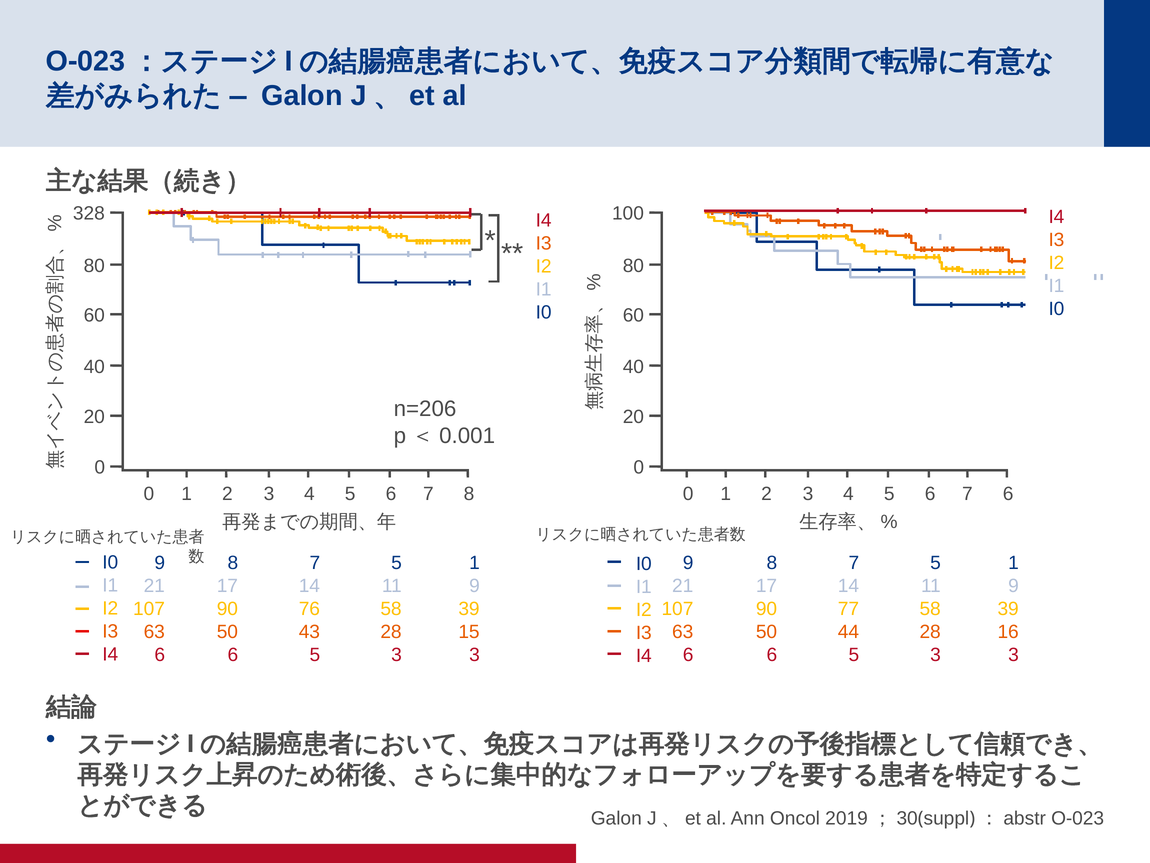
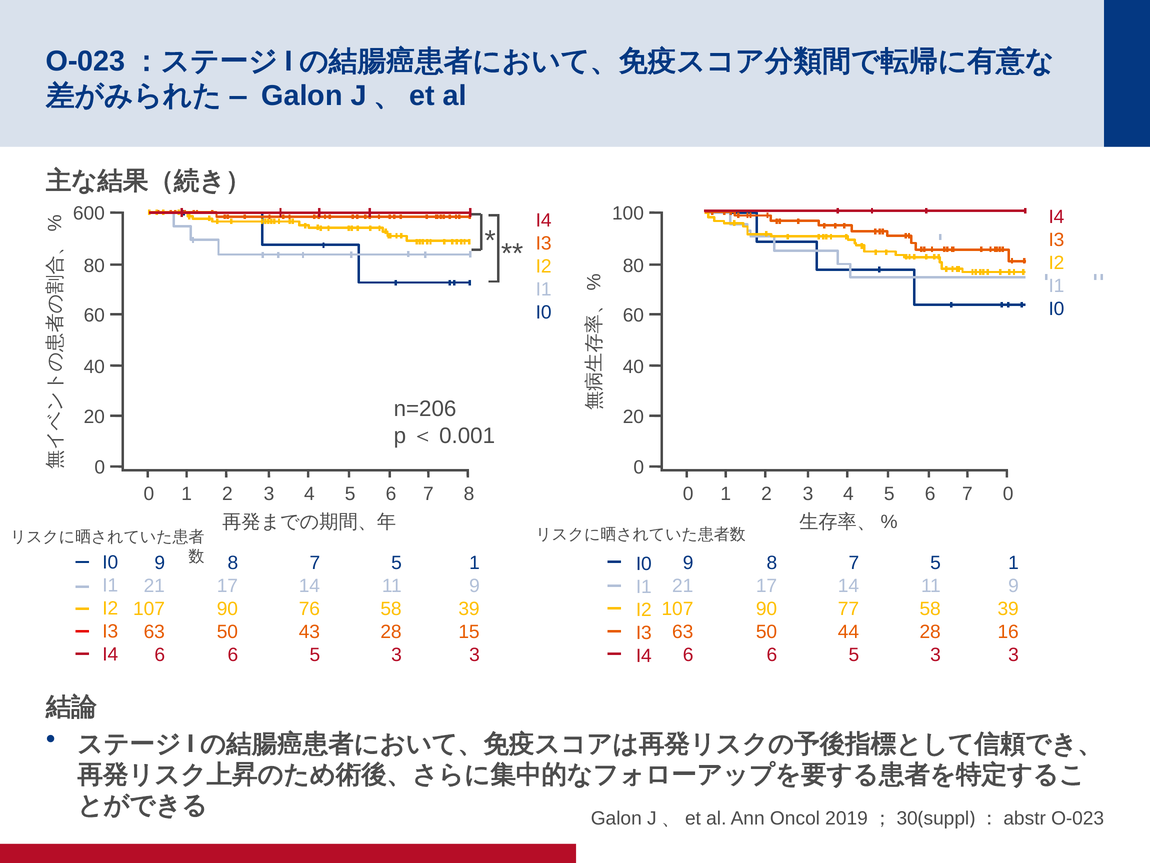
328: 328 -> 600 (89, 213)
7 6: 6 -> 0 (1008, 493)
